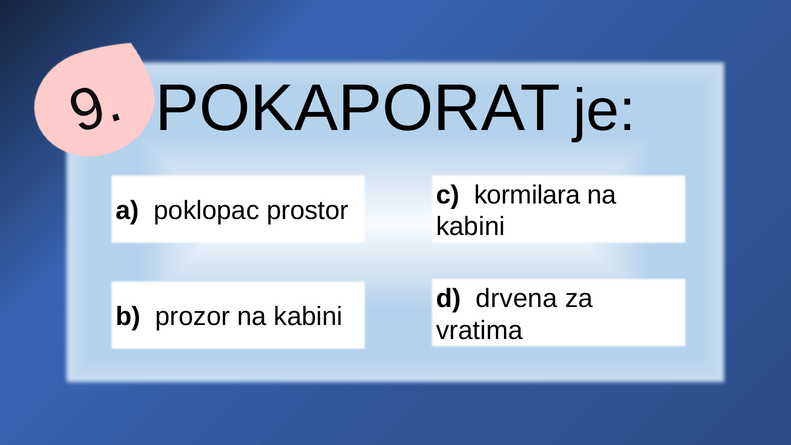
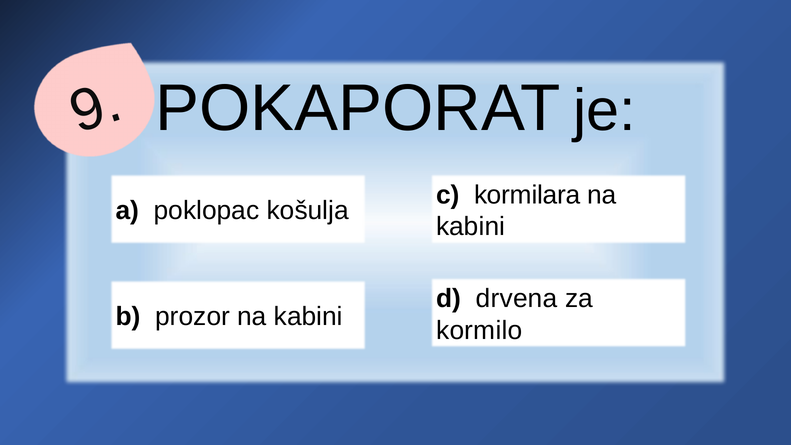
prostor: prostor -> košulja (308, 211)
vratima: vratima -> kormilo (479, 330)
